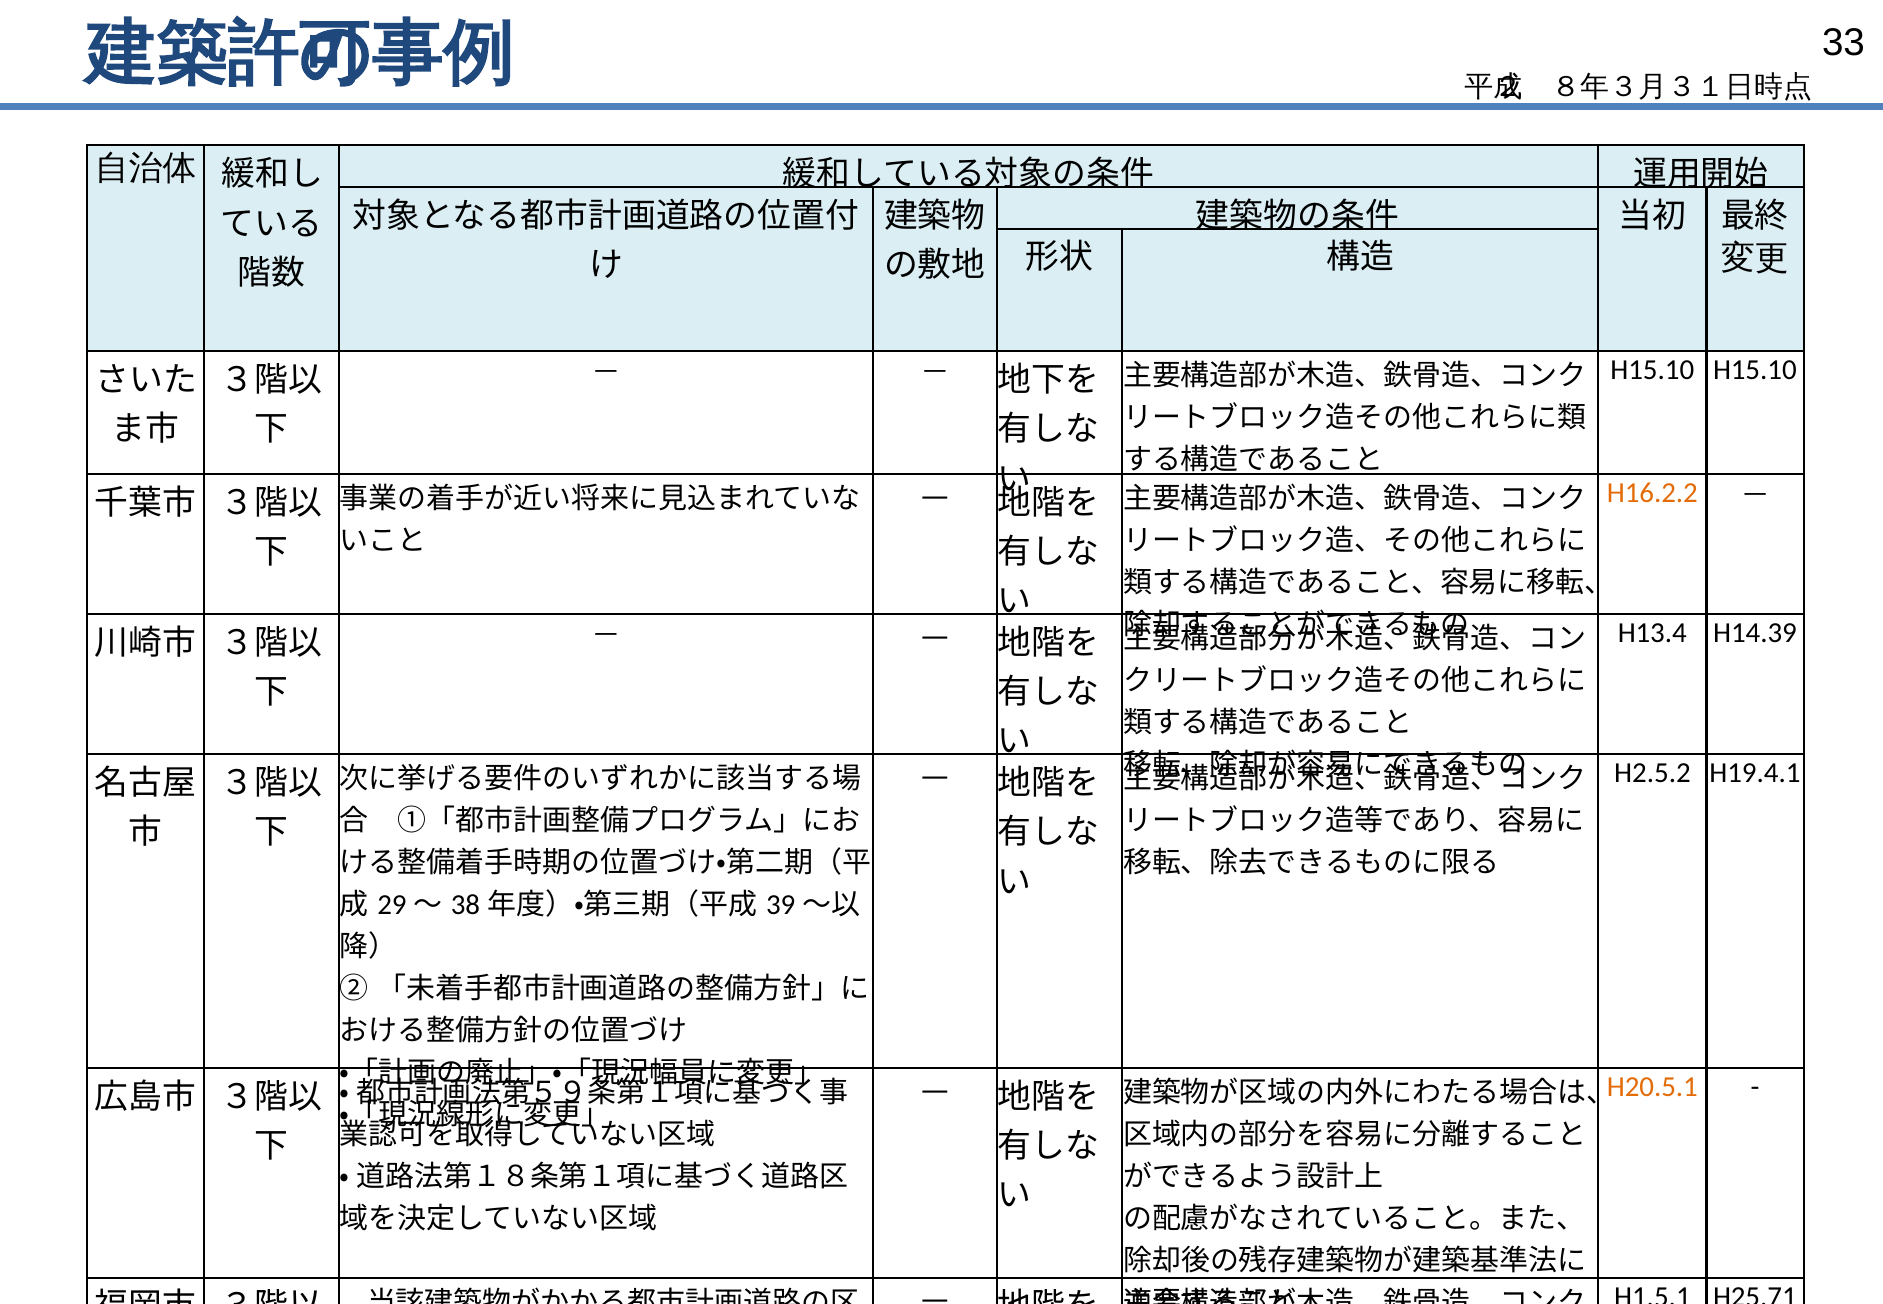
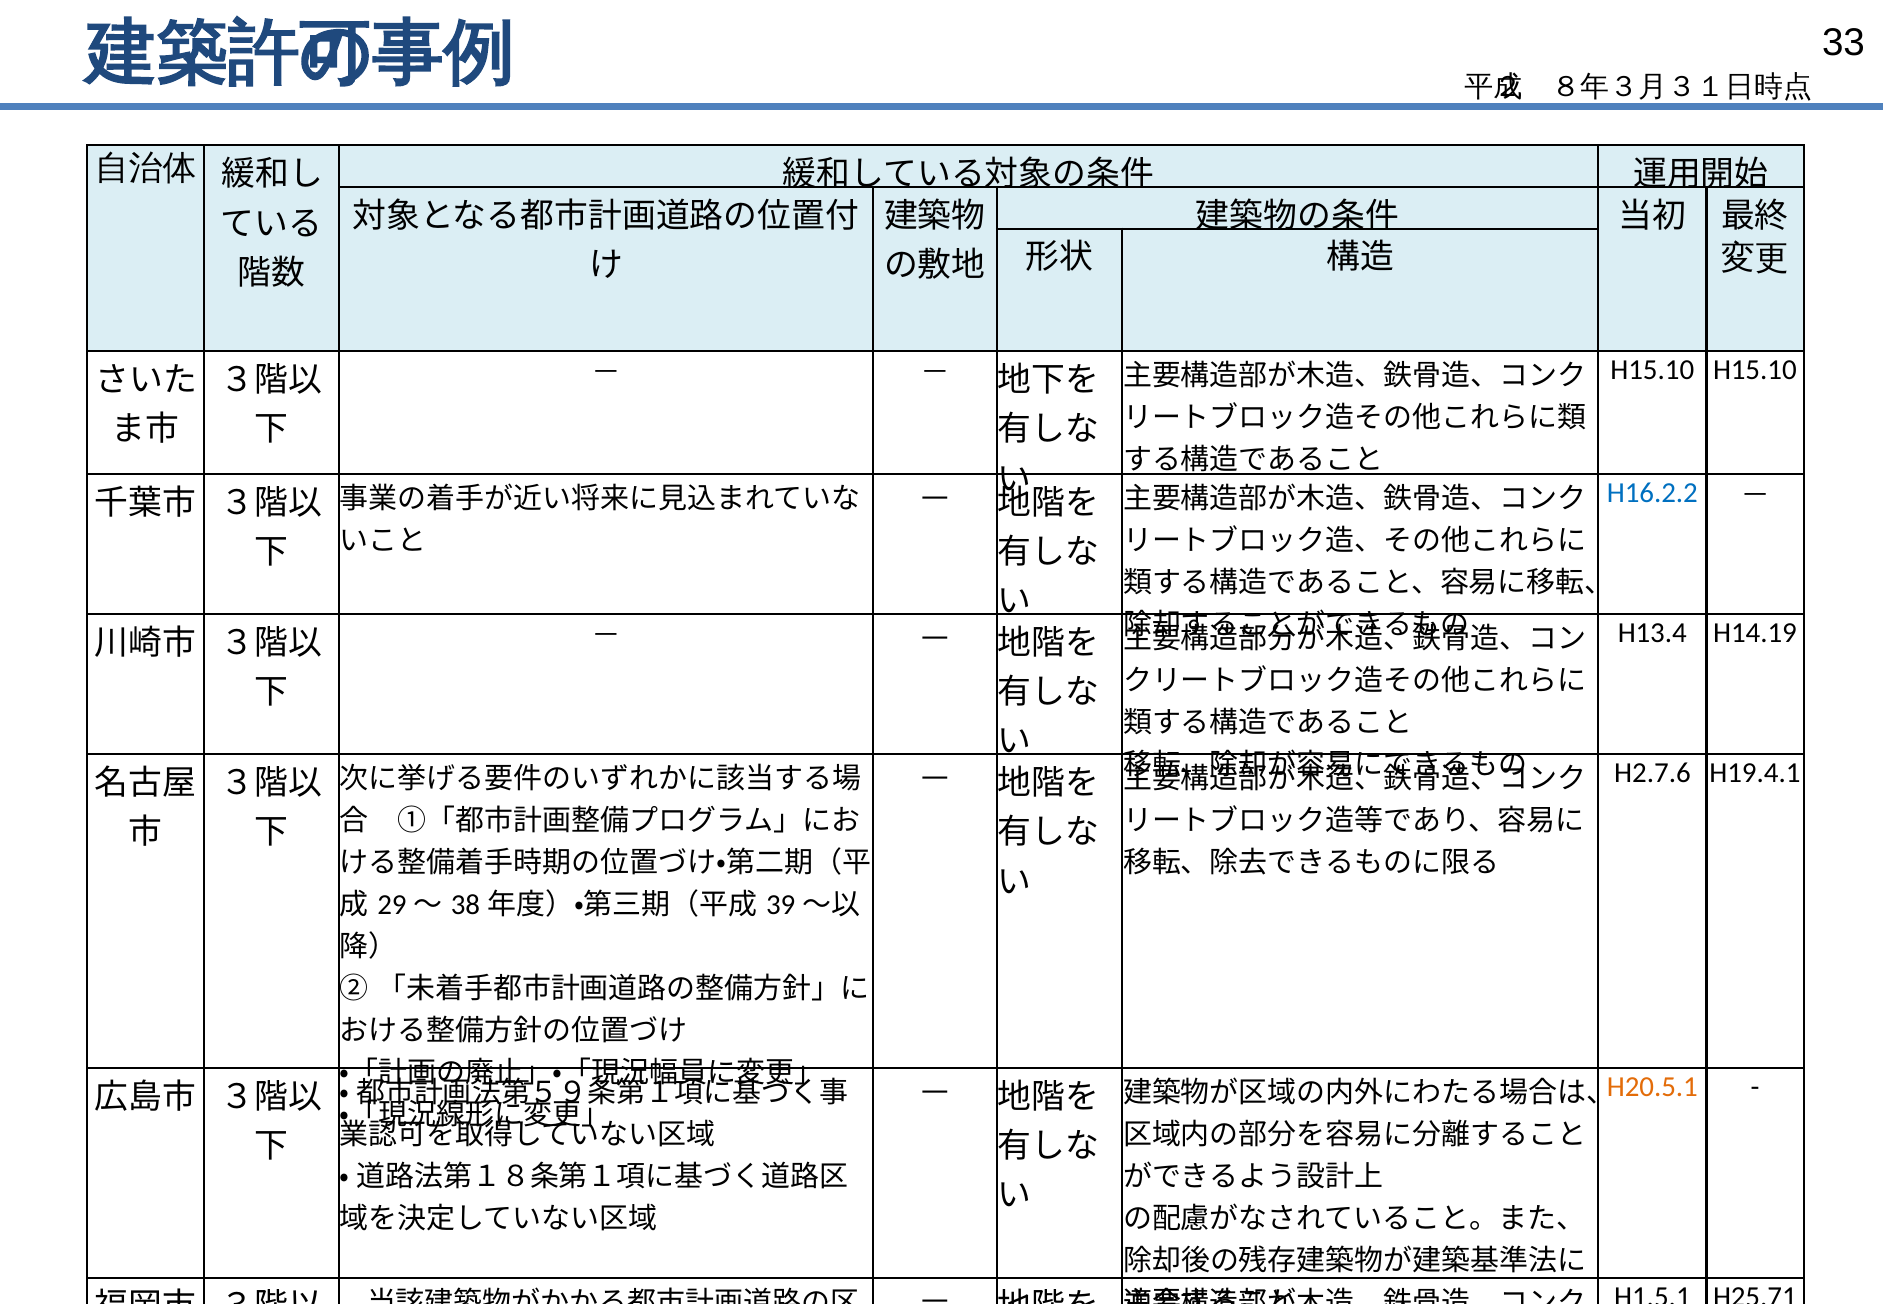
H16.2.2 colour: orange -> blue (1652, 493)
H14.39: H14.39 -> H14.19 (1755, 633)
H2.5.2: H2.5.2 -> H2.7.6 (1652, 773)
